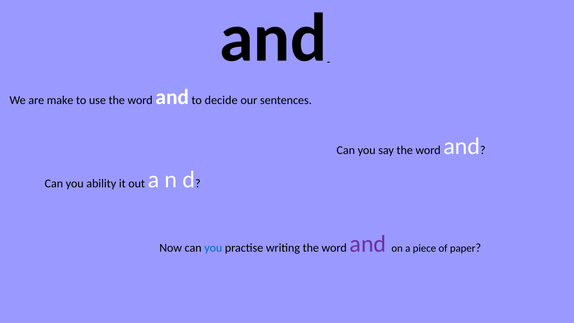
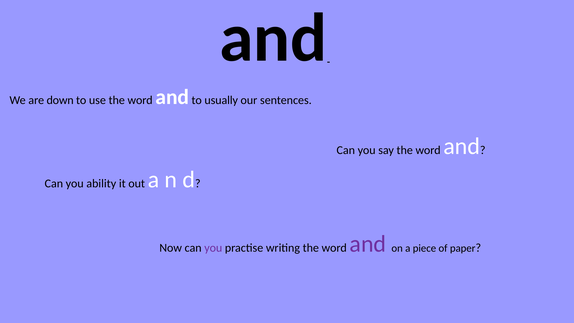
make: make -> down (60, 100)
decide: decide -> usually (221, 100)
you colour: blue -> purple (213, 248)
